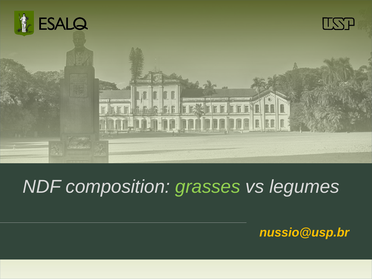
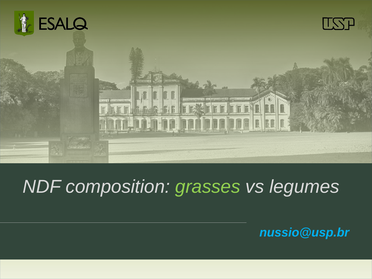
nussio@usp.br colour: yellow -> light blue (304, 233)
